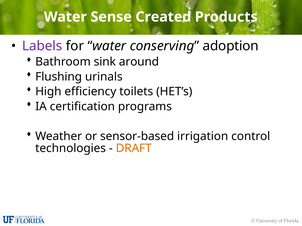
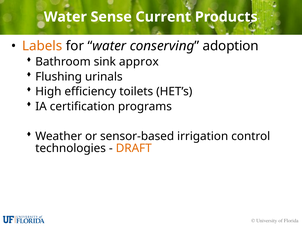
Created: Created -> Current (163, 17)
Labels colour: purple -> orange (42, 46)
around: around -> approx (139, 62)
